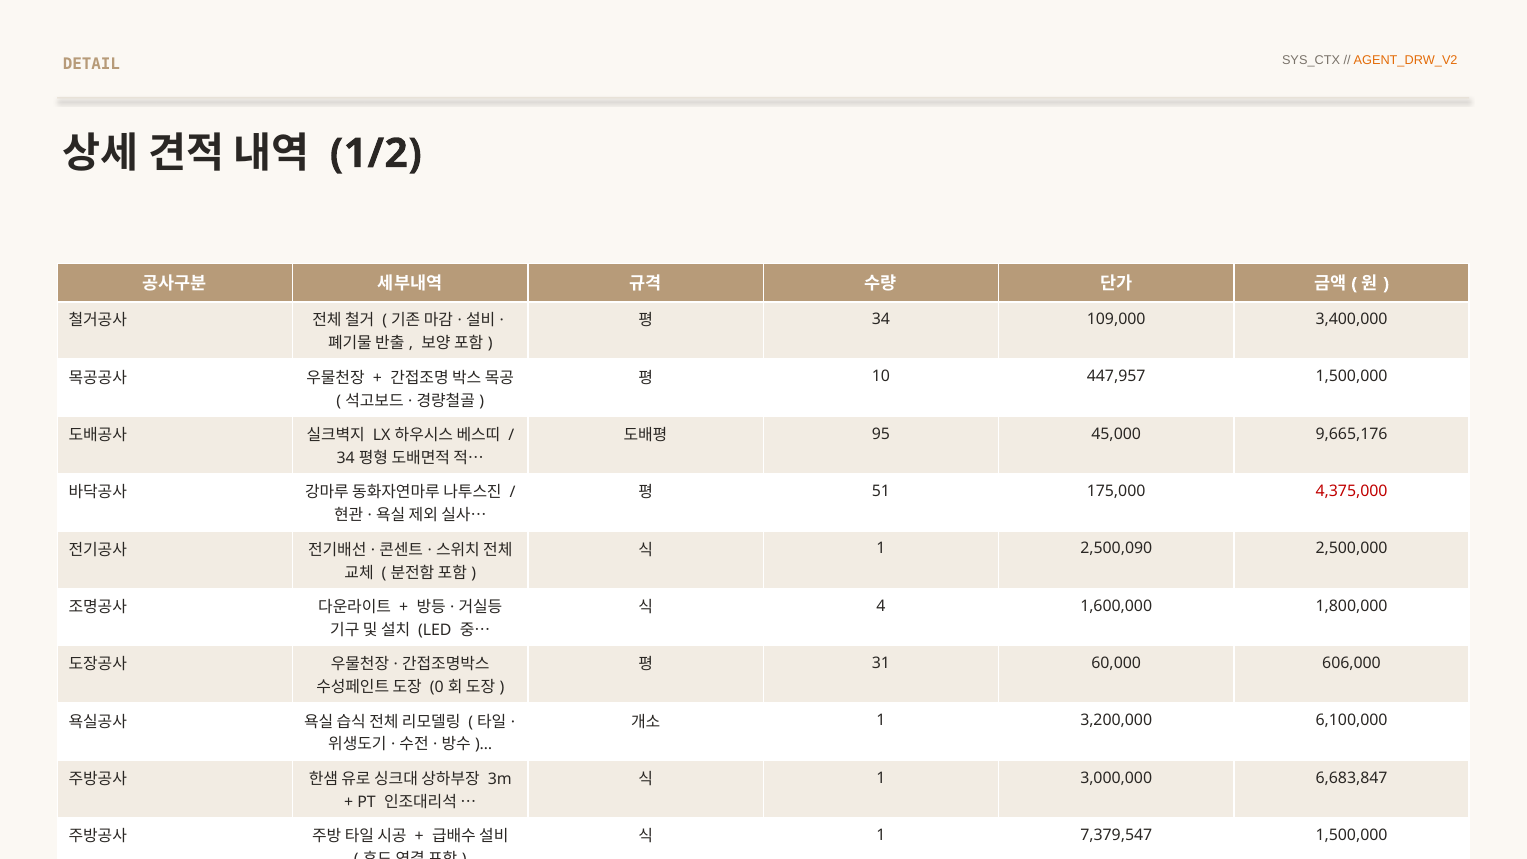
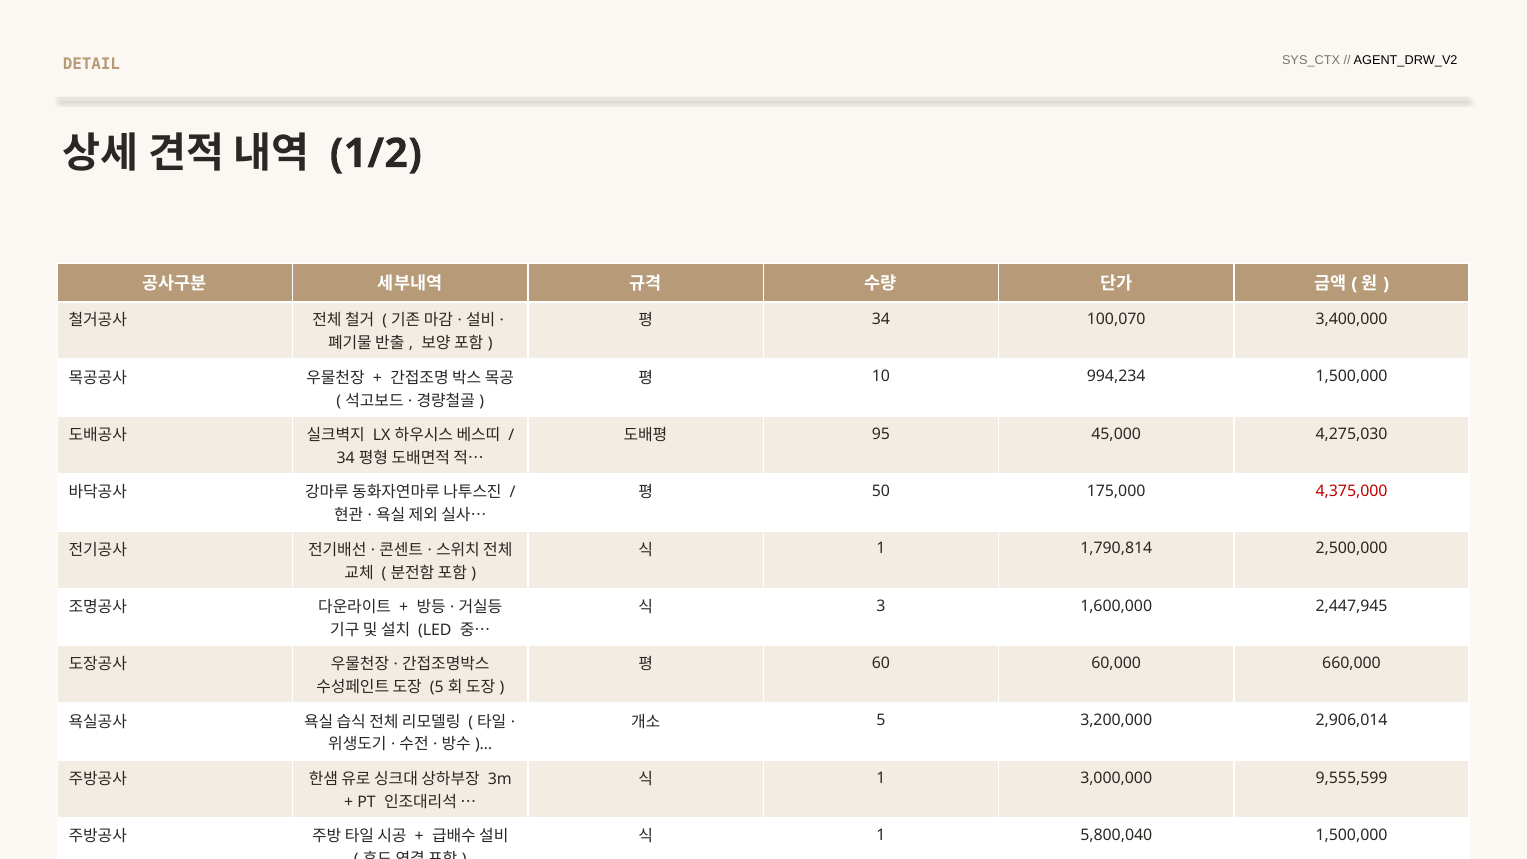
AGENT_DRW_V2 colour: orange -> black (1406, 60)
109,000: 109,000 -> 100,070 (1116, 319)
447,957: 447,957 -> 994,234 (1116, 377)
9,665,176: 9,665,176 -> 4,275,030 (1352, 434)
51: 51 -> 50 (881, 491)
2,500,090: 2,500,090 -> 1,790,814 (1116, 549)
4: 4 -> 3 (881, 606)
1,800,000: 1,800,000 -> 2,447,945 (1352, 606)
31: 31 -> 60 (881, 663)
606,000: 606,000 -> 660,000 (1351, 663)
0: 0 -> 5 (437, 687)
1: 1 -> 5 (881, 720)
6,100,000: 6,100,000 -> 2,906,014 (1352, 720)
6,683,847: 6,683,847 -> 9,555,599 (1352, 778)
7,379,547: 7,379,547 -> 5,800,040 (1116, 835)
